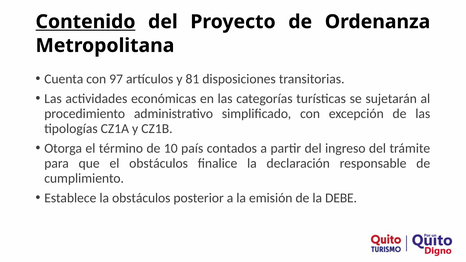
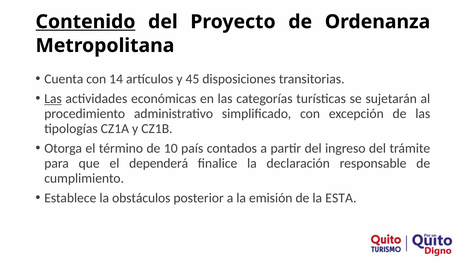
97: 97 -> 14 (116, 79)
81: 81 -> 45 (192, 79)
Las underline: none -> present (53, 99)
el obstáculos: obstáculos -> dependerá (159, 163)
DEBE: DEBE -> ESTA (341, 198)
